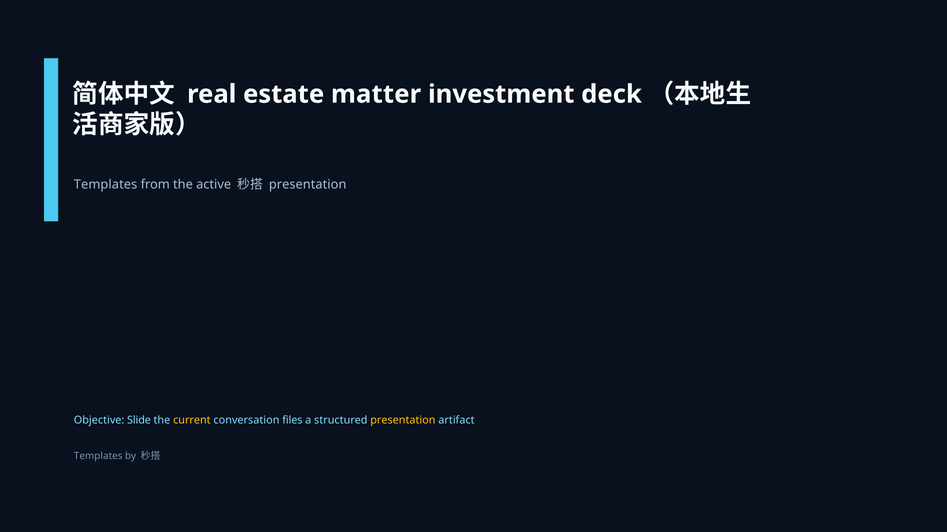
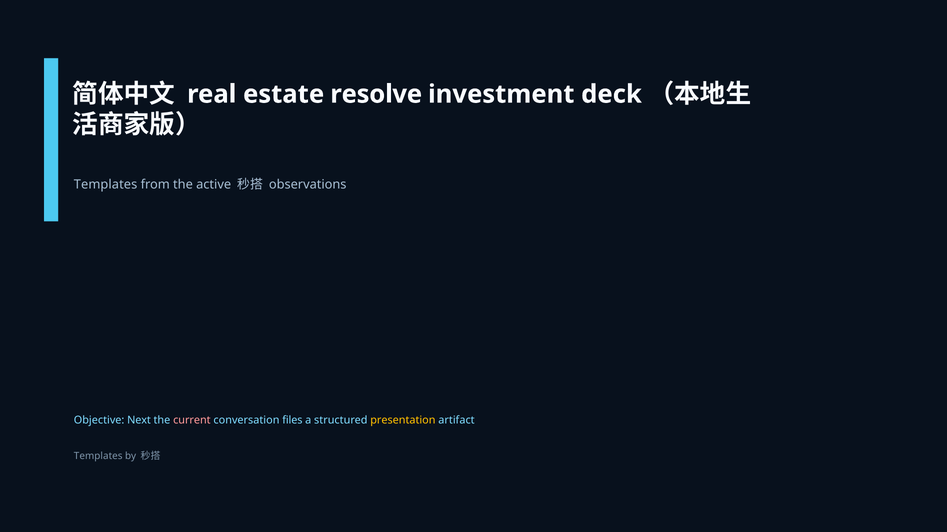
matter: matter -> resolve (376, 94)
presentation: presentation -> observations (308, 185)
Slide: Slide -> Next (139, 420)
current colour: yellow -> pink (192, 420)
